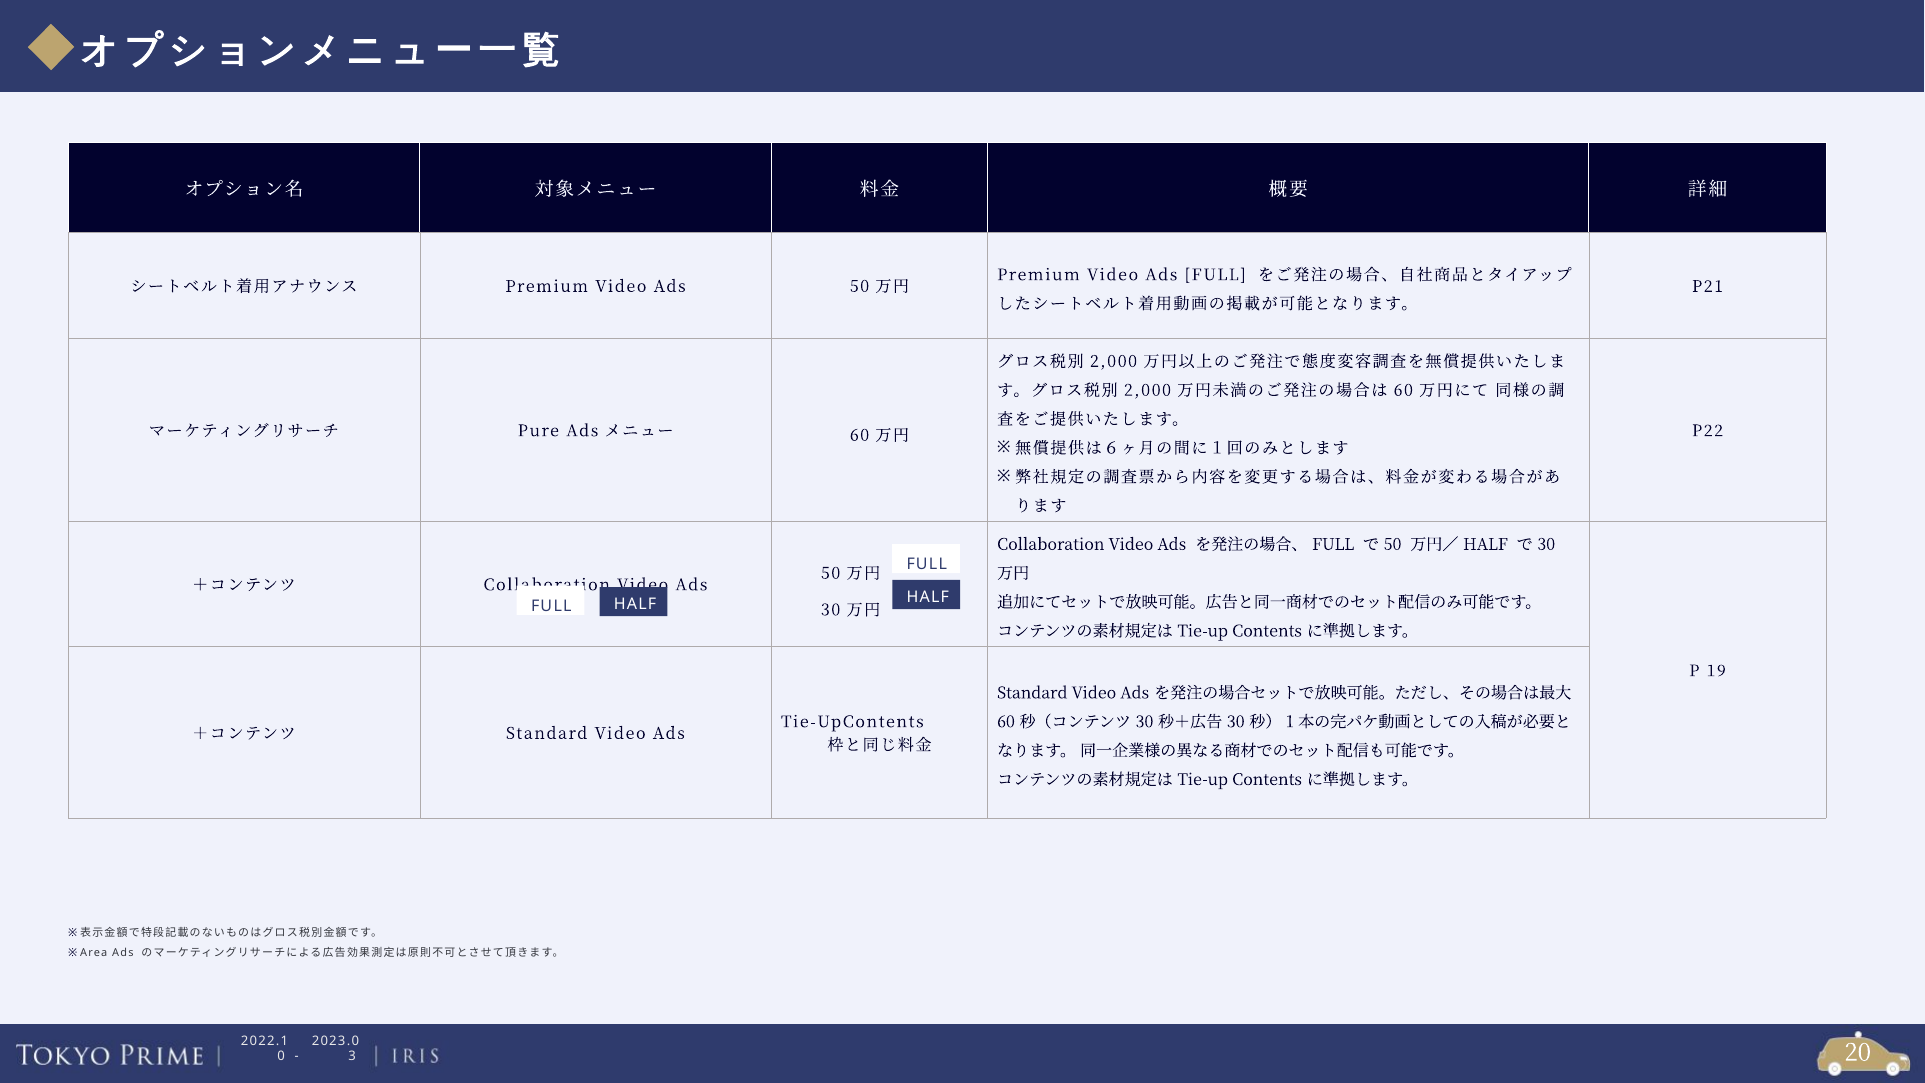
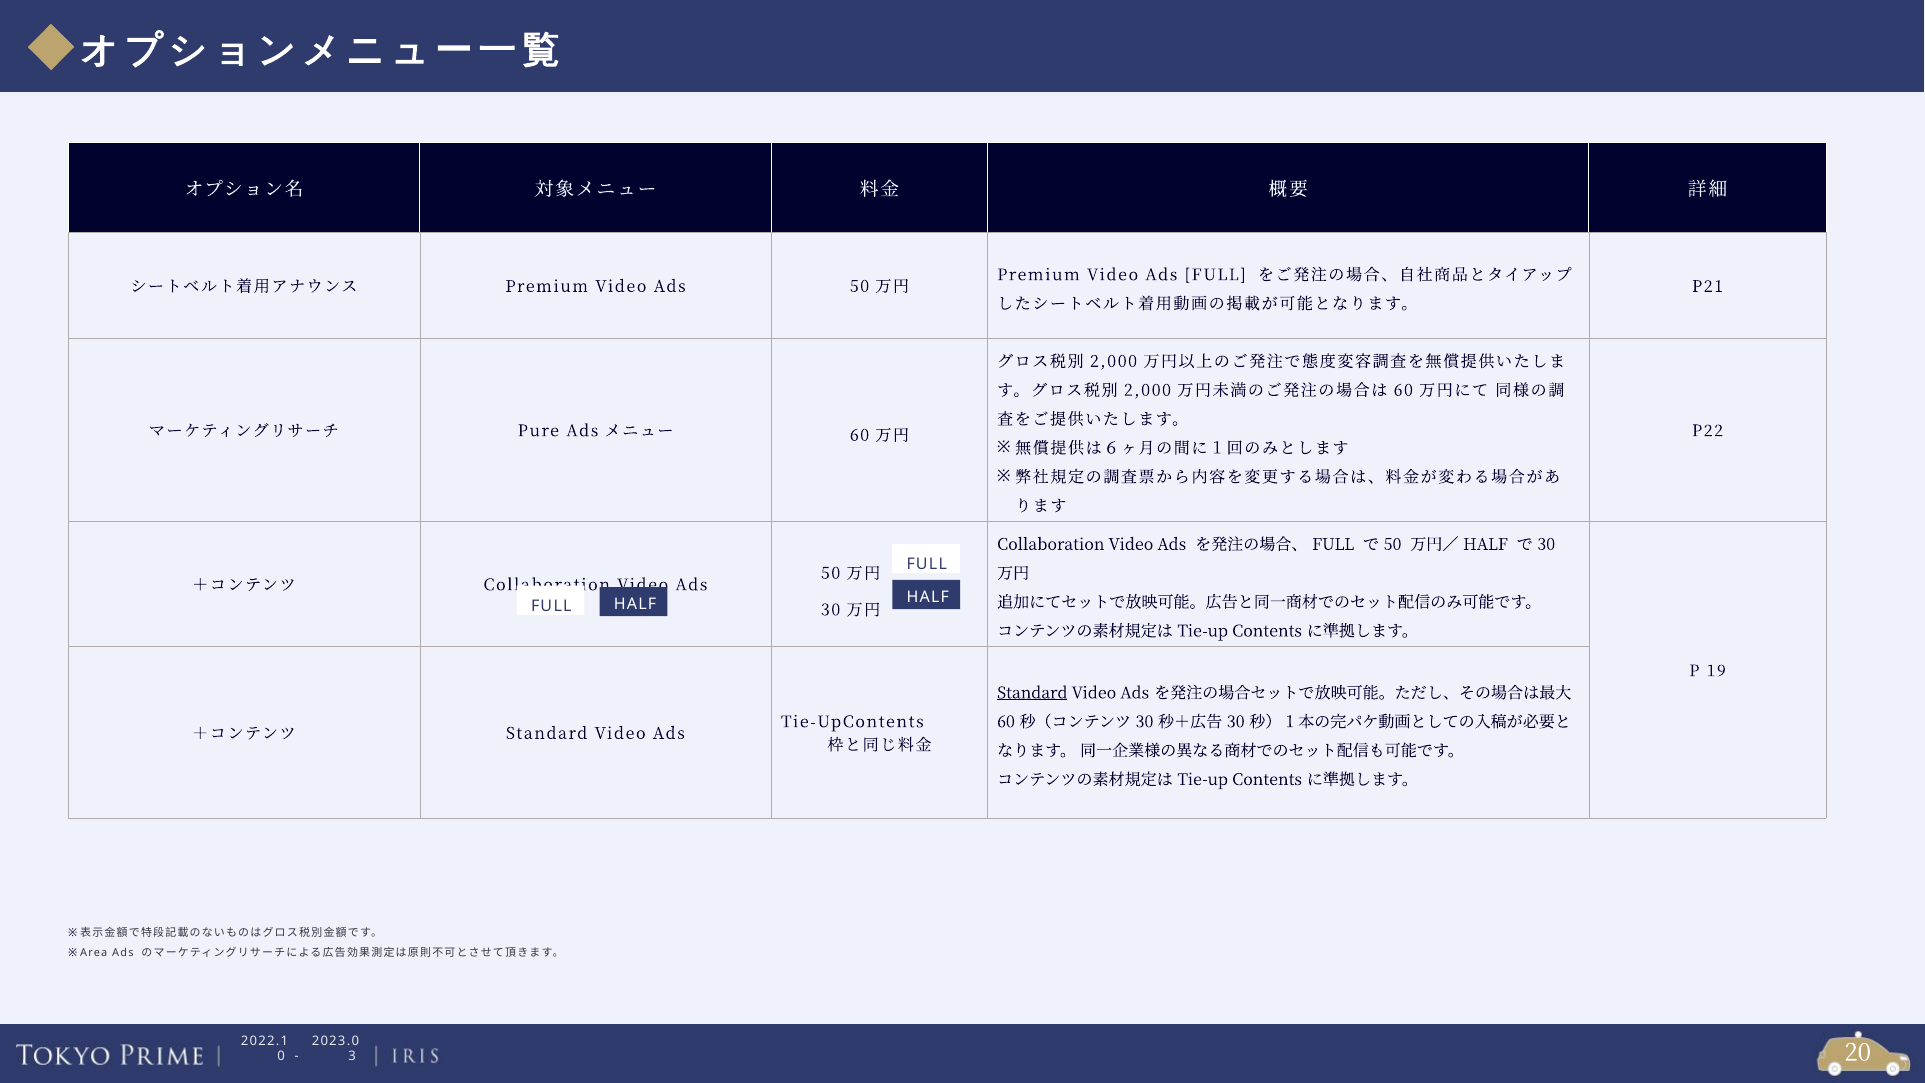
Standard underline: none -> present (1032, 693)
